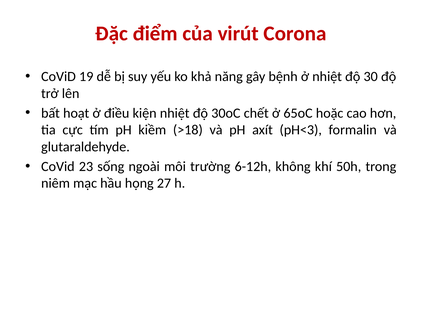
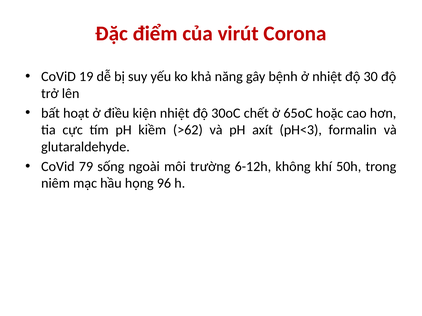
>18: >18 -> >62 (188, 130)
23: 23 -> 79 (86, 167)
27: 27 -> 96 (164, 184)
